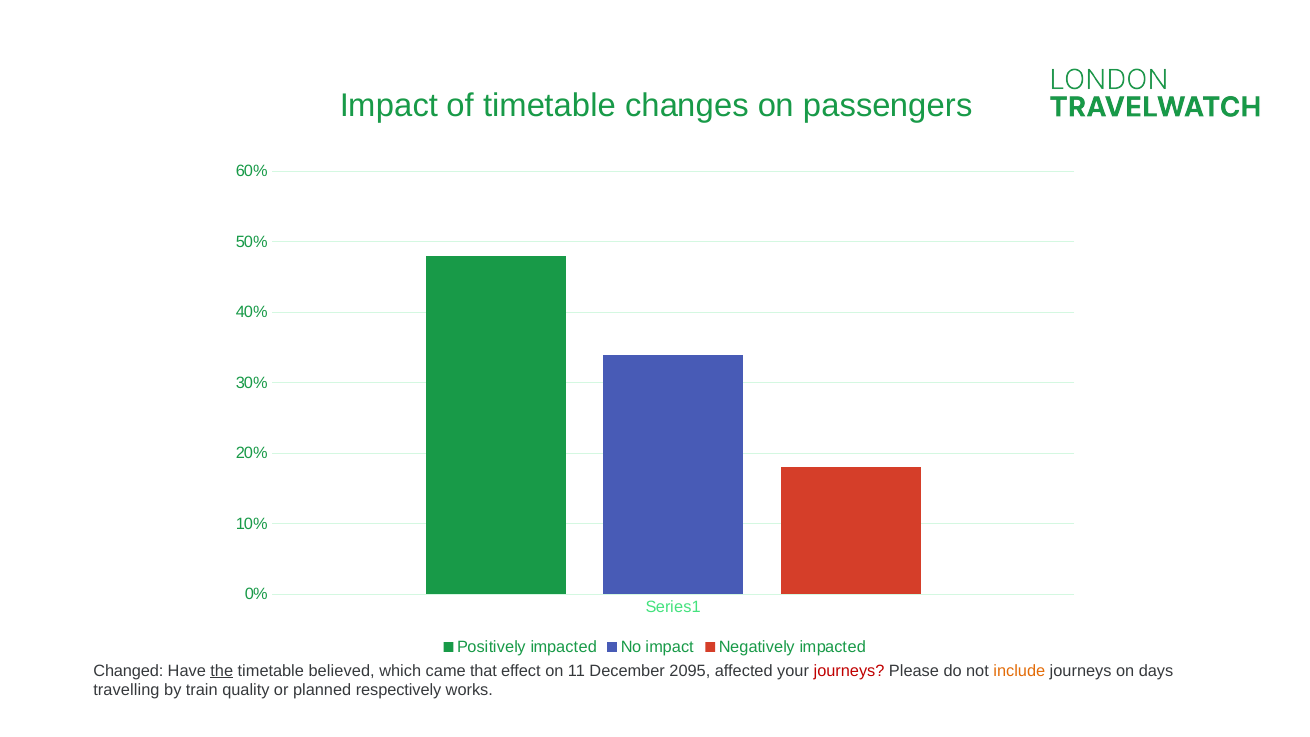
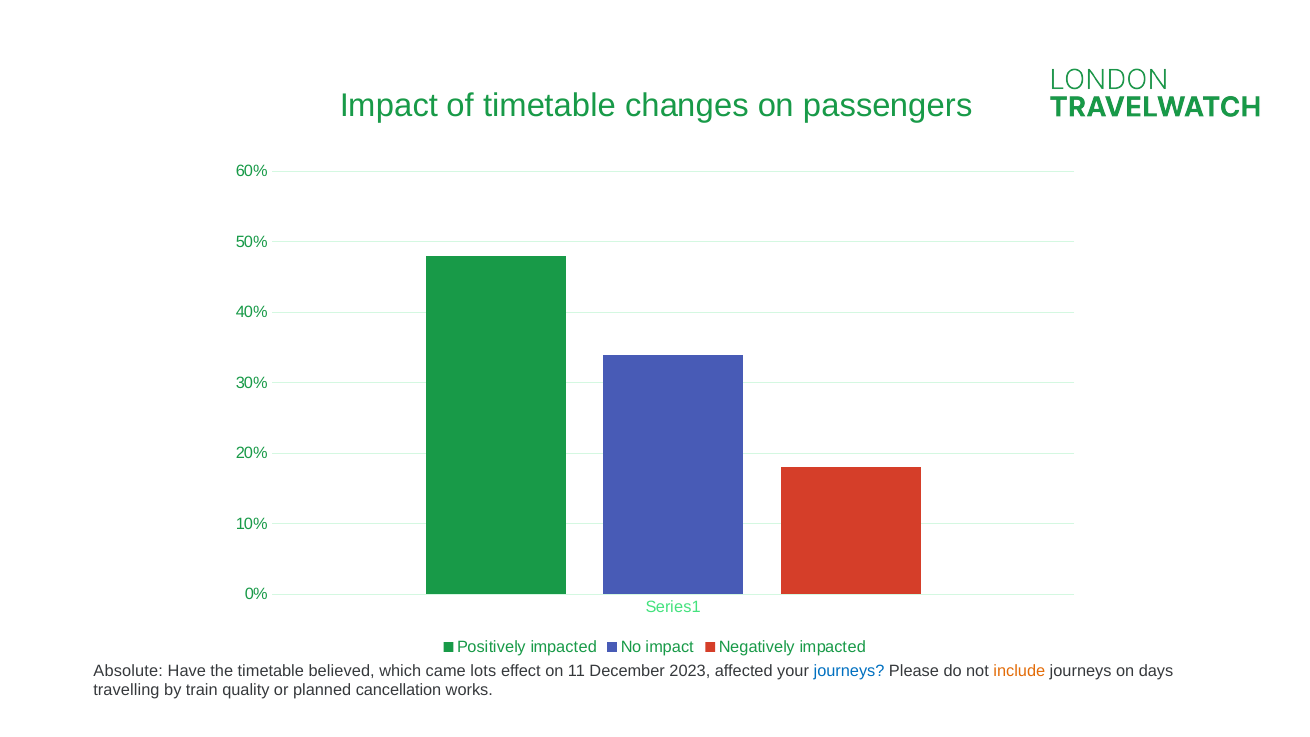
Changed: Changed -> Absolute (128, 671)
the underline: present -> none (222, 671)
that: that -> lots (483, 671)
2095: 2095 -> 2023 (690, 671)
journeys colour: red -> blue (849, 671)
respectively: respectively -> cancellation (399, 690)
